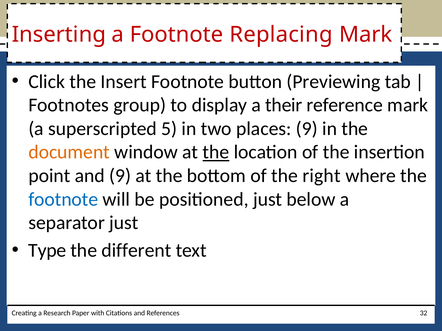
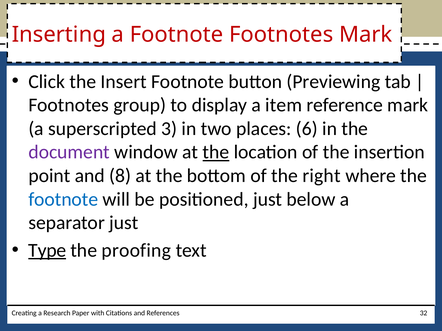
Footnote Replacing: Replacing -> Footnotes (281, 35)
their: their -> item (284, 105)
5: 5 -> 3 (169, 129)
places 9: 9 -> 6 (307, 129)
document colour: orange -> purple (69, 152)
and 9: 9 -> 8 (120, 176)
Type underline: none -> present (47, 251)
different: different -> proofing (136, 251)
